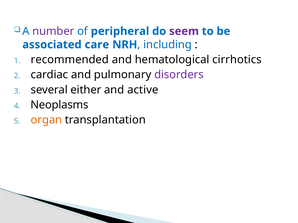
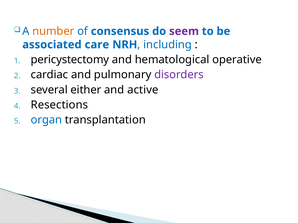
number colour: purple -> orange (53, 31)
peripheral: peripheral -> consensus (120, 31)
recommended: recommended -> pericystectomy (70, 60)
cirrhotics: cirrhotics -> operative (237, 60)
Neoplasms: Neoplasms -> Resections (59, 105)
organ colour: orange -> blue (46, 120)
